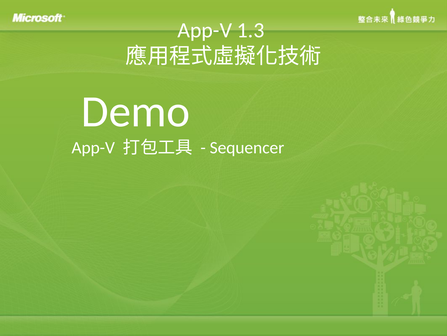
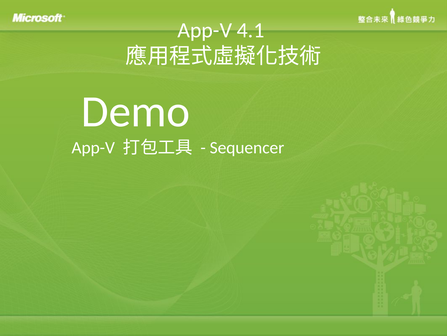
1.3: 1.3 -> 4.1 (251, 30)
